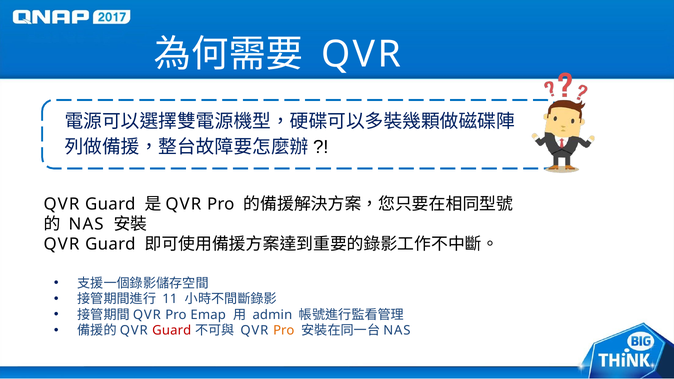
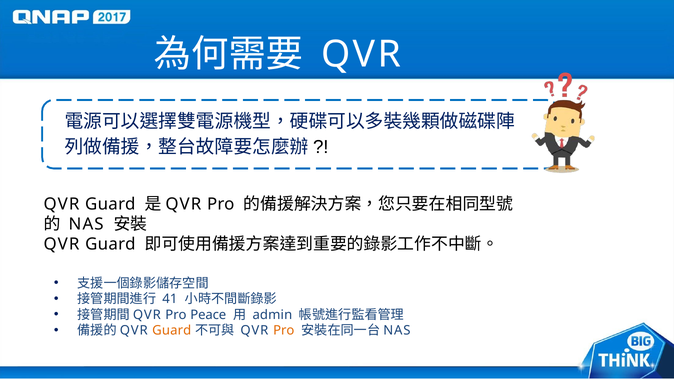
11: 11 -> 41 (170, 299)
Emap: Emap -> Peace (208, 315)
Guard colour: red -> orange (172, 331)
